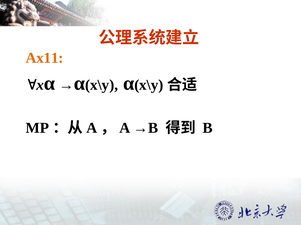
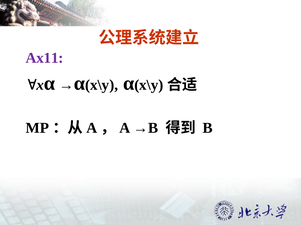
Ax11 colour: orange -> purple (44, 58)
